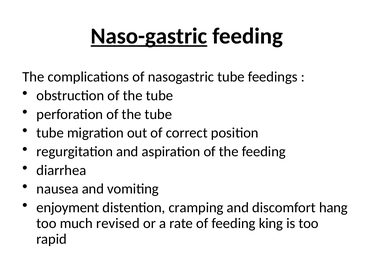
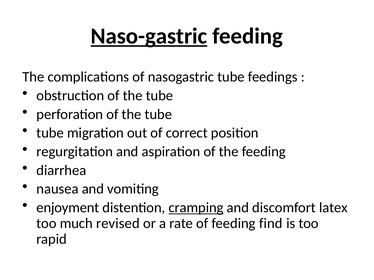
cramping underline: none -> present (196, 208)
hang: hang -> latex (333, 208)
king: king -> find (271, 224)
